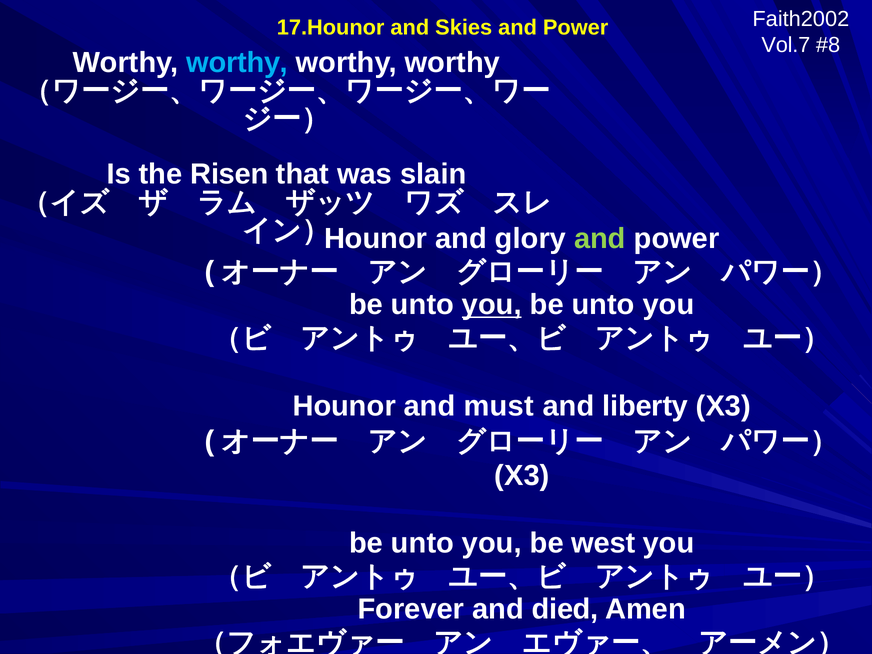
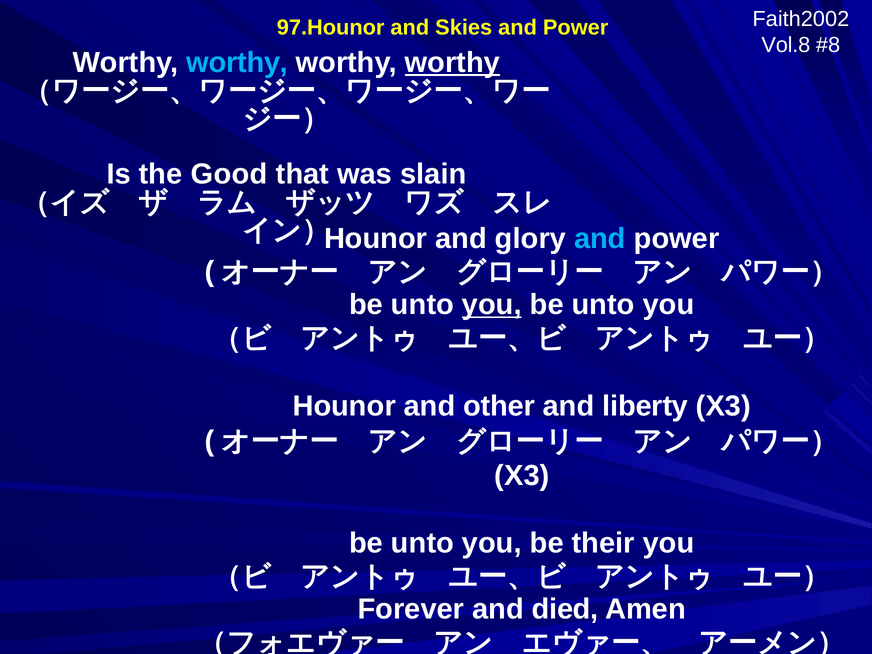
17.Hounor: 17.Hounor -> 97.Hounor (331, 28)
Vol.7: Vol.7 -> Vol.8 (786, 45)
worthy underline: none -> present (452, 63)
Risen: Risen -> Good (229, 174)
and colour: light green -> light blue (600, 238)
must: must -> other (499, 406)
west: west -> their (603, 543)
